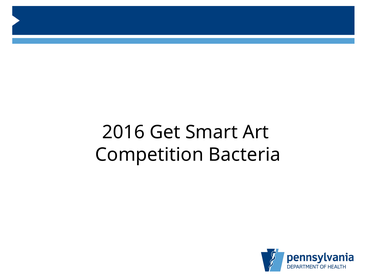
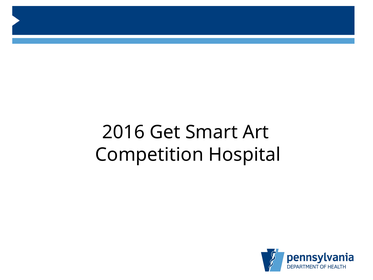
Bacteria: Bacteria -> Hospital (245, 154)
